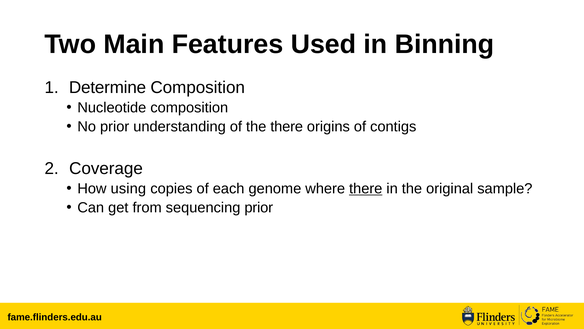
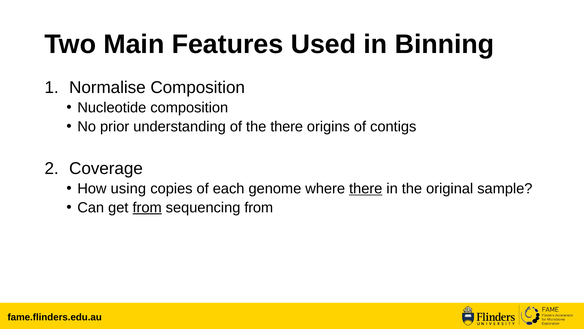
Determine: Determine -> Normalise (107, 87)
from underline: none -> present (147, 207)
sequencing prior: prior -> from (259, 207)
